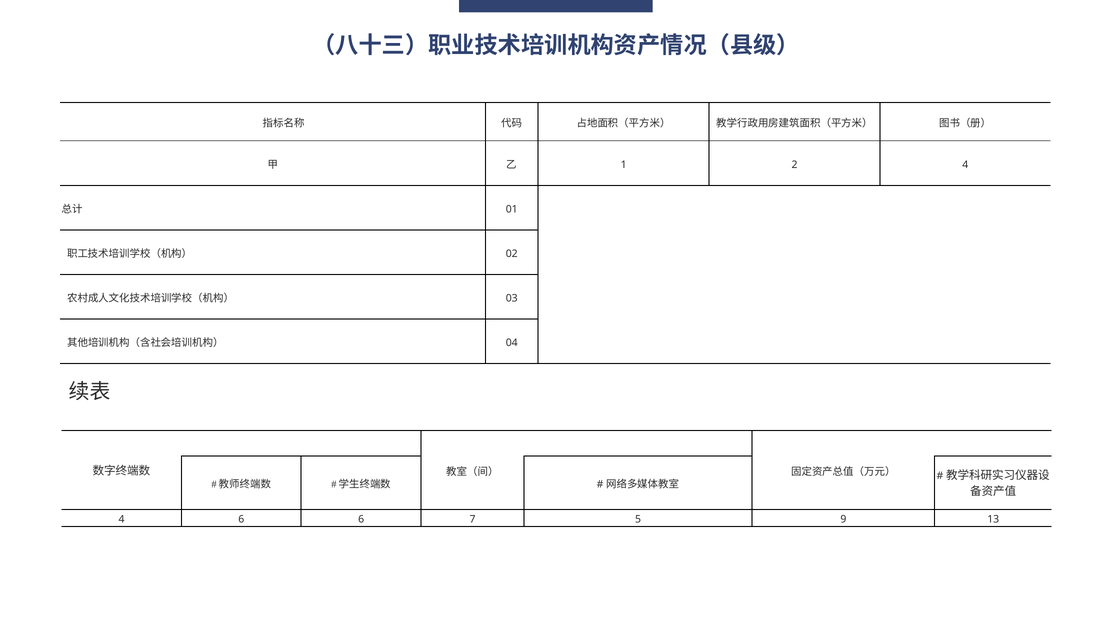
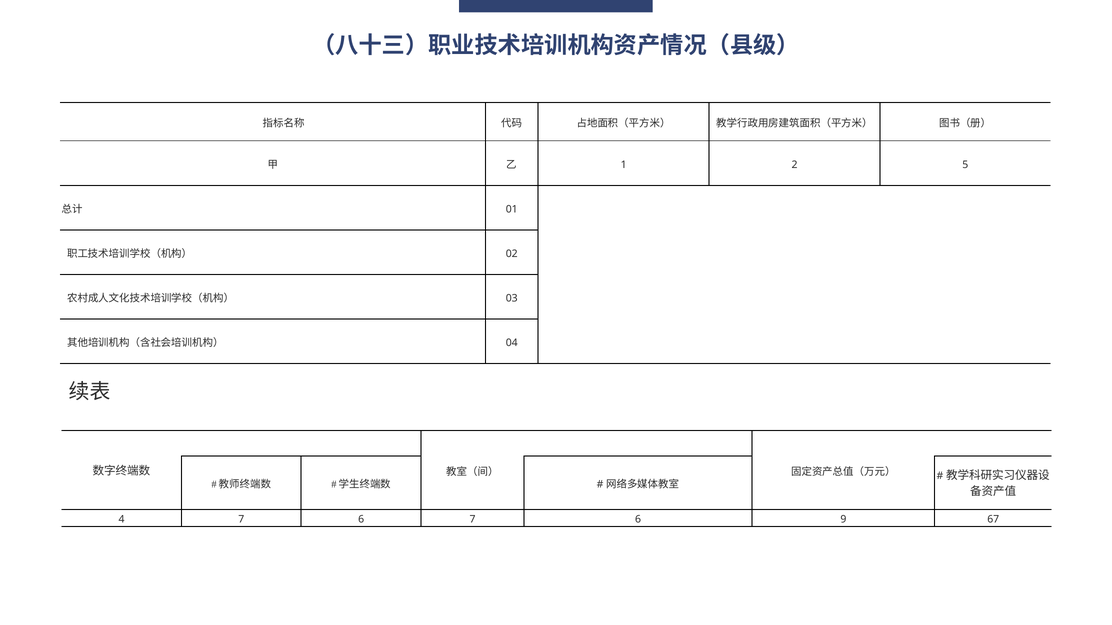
2 4: 4 -> 5 (965, 165)
4 6: 6 -> 7 (241, 520)
6 7 5: 5 -> 6 (638, 520)
13: 13 -> 67 (993, 520)
